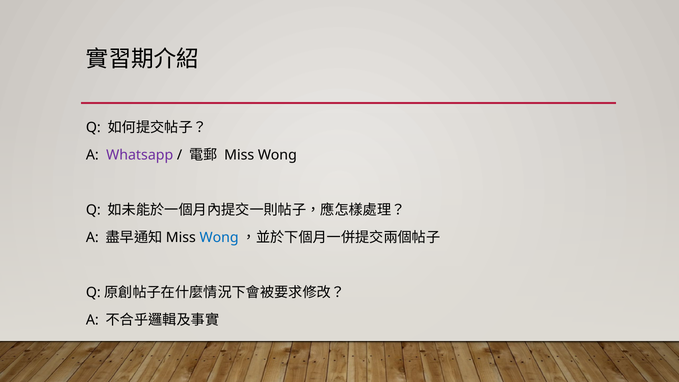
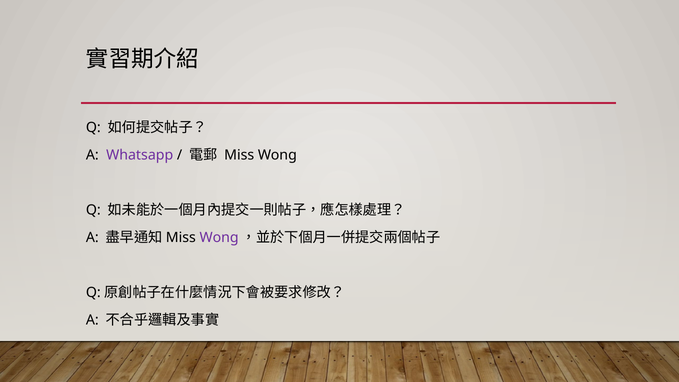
Wong colour: blue -> purple (219, 237)
